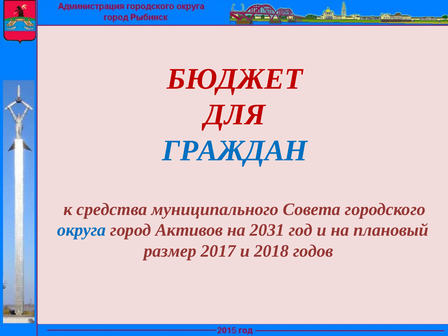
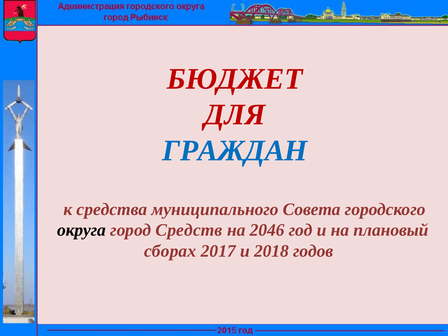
округа colour: blue -> black (82, 230)
Активов: Активов -> Средств (189, 230)
2031: 2031 -> 2046 (267, 230)
размер: размер -> сборах (170, 251)
